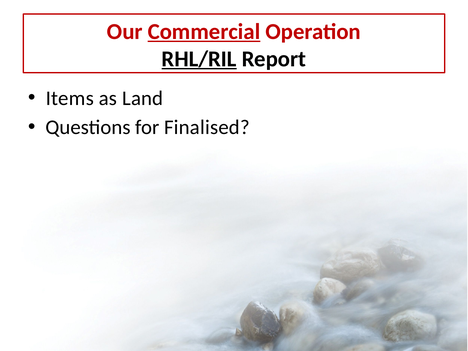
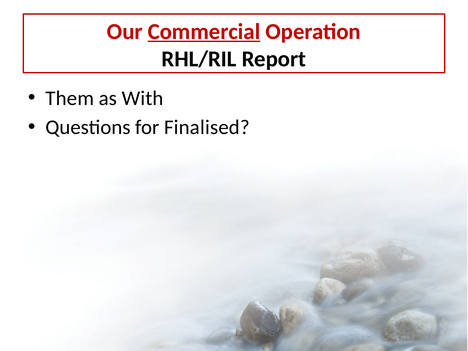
RHL/RIL underline: present -> none (199, 59)
Items: Items -> Them (70, 98)
Land: Land -> With (143, 98)
